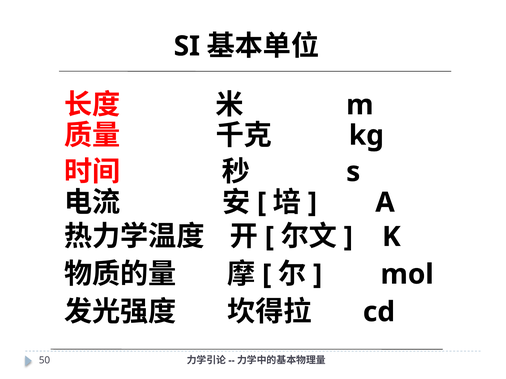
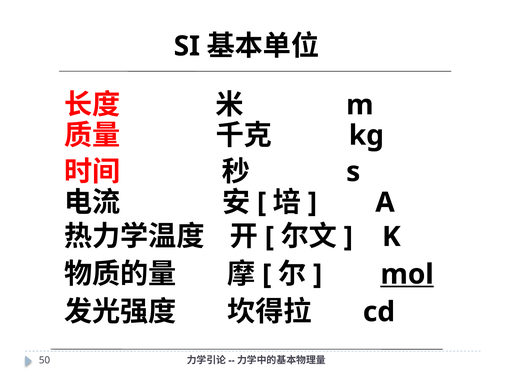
mol underline: none -> present (407, 275)
